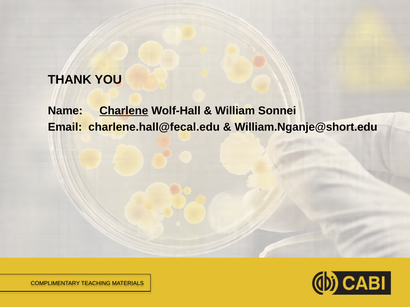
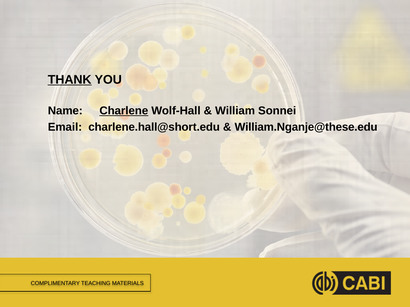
THANK underline: none -> present (70, 80)
charlene.hall@fecal.edu: charlene.hall@fecal.edu -> charlene.hall@short.edu (154, 127)
William.Nganje@short.edu: William.Nganje@short.edu -> William.Nganje@these.edu (306, 127)
